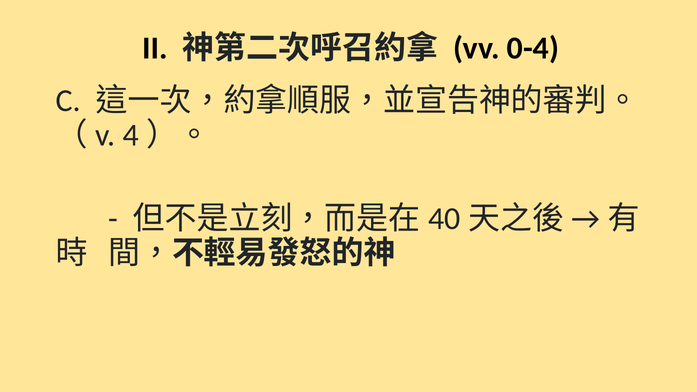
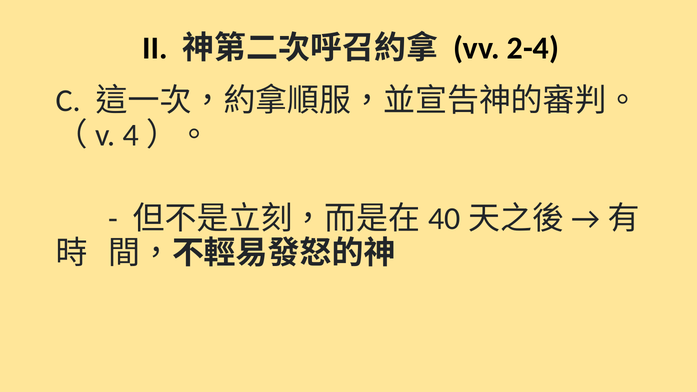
0-4: 0-4 -> 2-4 (533, 48)
